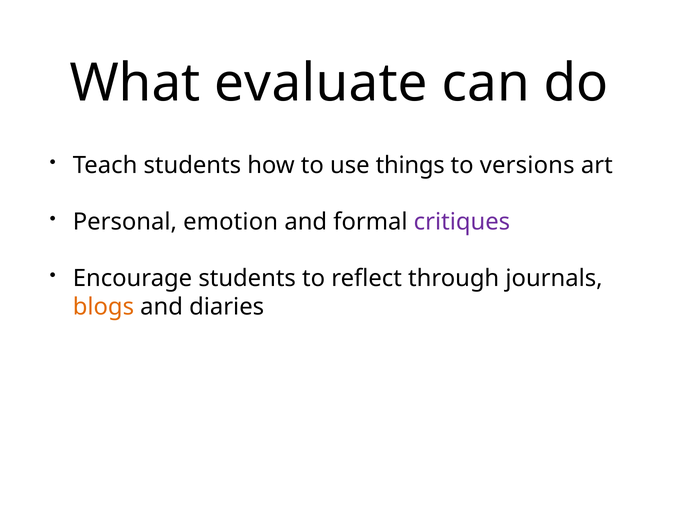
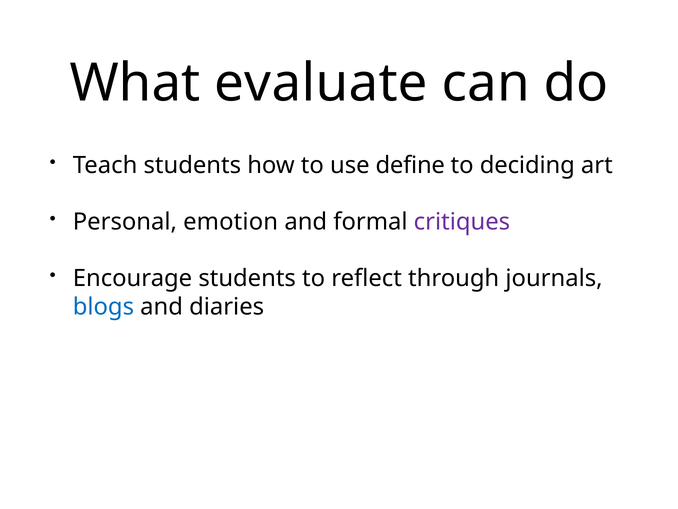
things: things -> define (410, 165)
versions: versions -> deciding (527, 165)
blogs colour: orange -> blue (103, 307)
